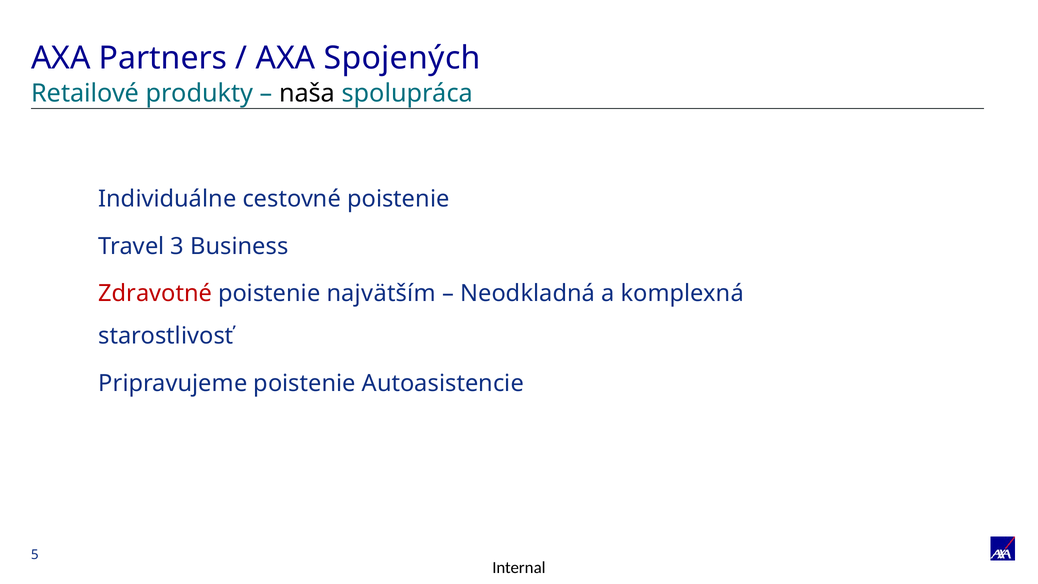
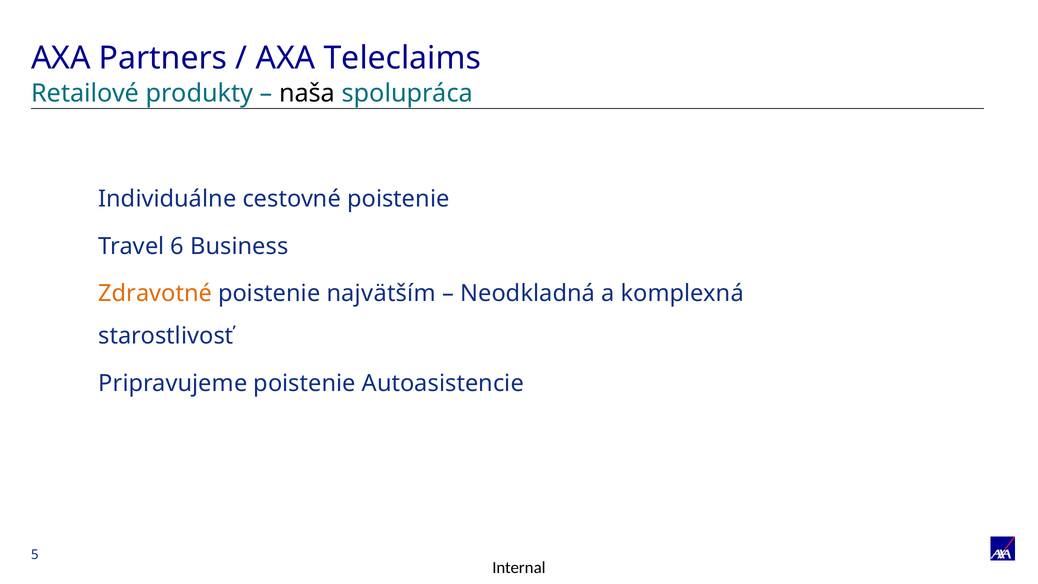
Spojených: Spojených -> Teleclaims (402, 58)
3: 3 -> 6 (177, 246)
Zdravotné colour: red -> orange (155, 293)
